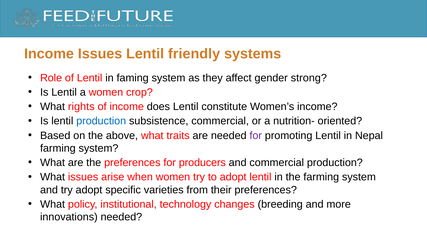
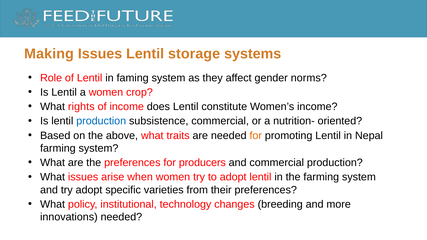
Income: Income -> Making (49, 54)
friendly: friendly -> storage (194, 54)
strong: strong -> norms (309, 78)
for colour: purple -> orange (256, 136)
